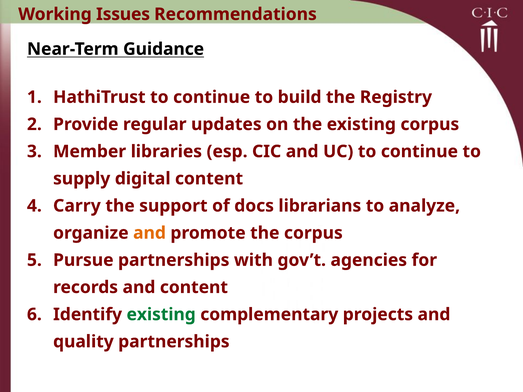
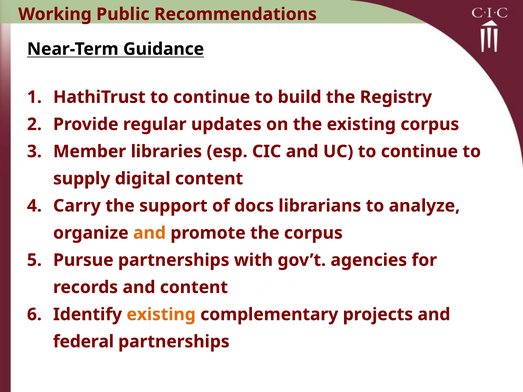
Issues: Issues -> Public (123, 14)
existing colour: green -> orange (161, 315)
quality: quality -> federal (83, 342)
